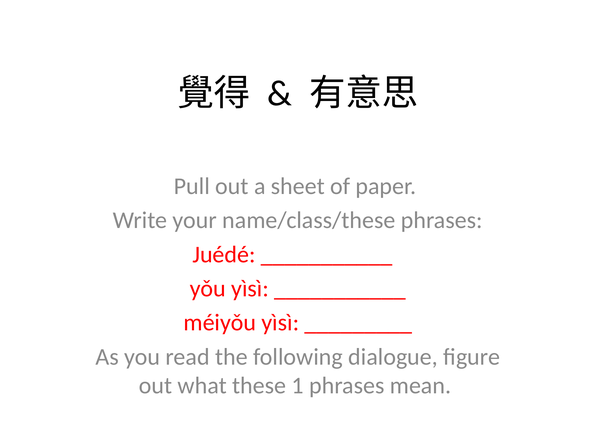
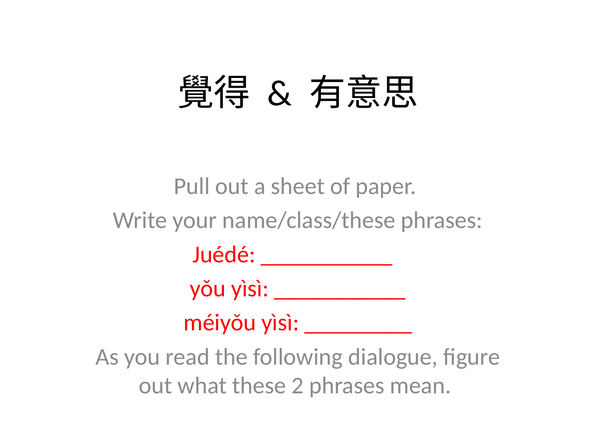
1: 1 -> 2 (298, 386)
